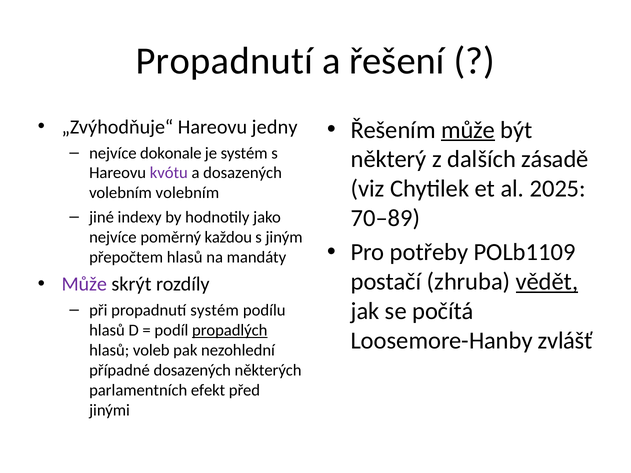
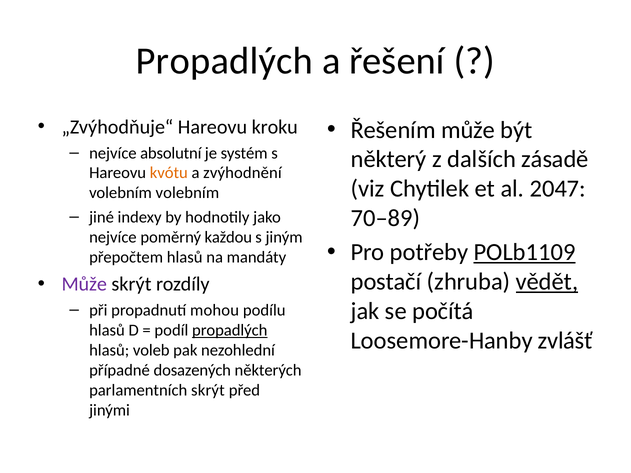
Propadnutí: Propadnutí -> Propadlých (224, 61)
jedny: jedny -> kroku (275, 127)
může underline: present -> none (468, 130)
dokonale: dokonale -> absolutní (171, 153)
kvótu colour: purple -> orange (169, 173)
a dosazených: dosazených -> zvýhodnění (242, 173)
2025: 2025 -> 2047 (558, 189)
POLb1109 underline: none -> present (525, 252)
propadnutí systém: systém -> mohou (215, 310)
parlamentních efekt: efekt -> skrýt (208, 390)
